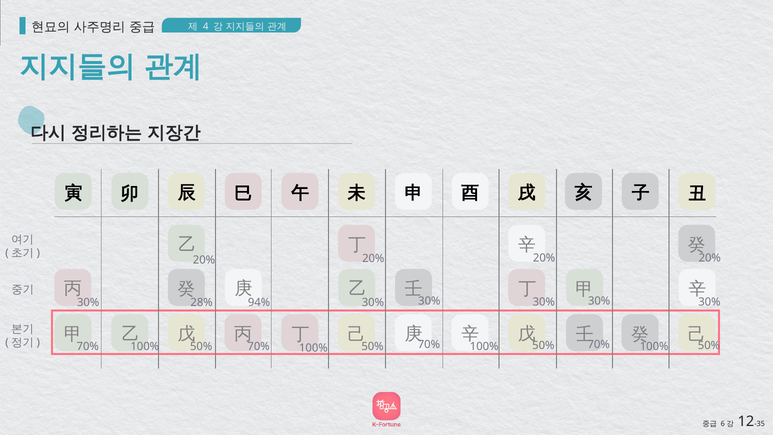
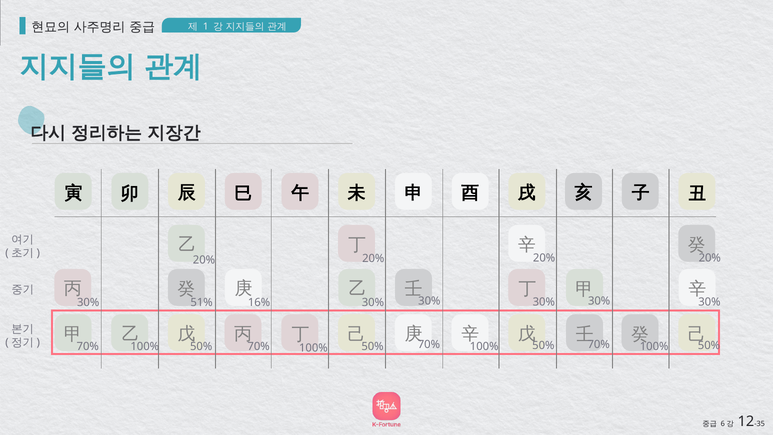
4: 4 -> 1 (206, 27)
28%: 28% -> 51% (202, 303)
94%: 94% -> 16% (259, 303)
